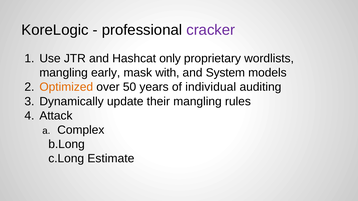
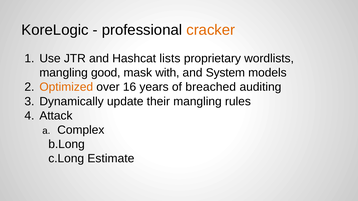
cracker colour: purple -> orange (211, 30)
only: only -> lists (170, 59)
early: early -> good (106, 73)
50: 50 -> 16 (130, 87)
individual: individual -> breached (211, 87)
